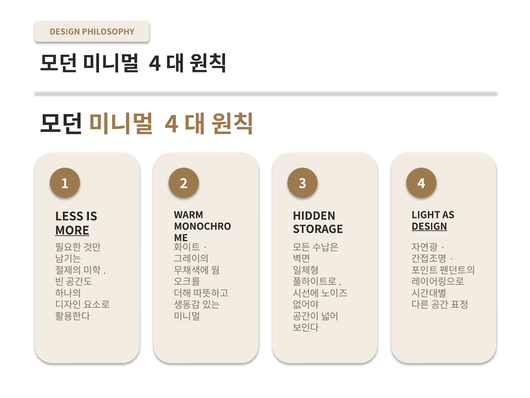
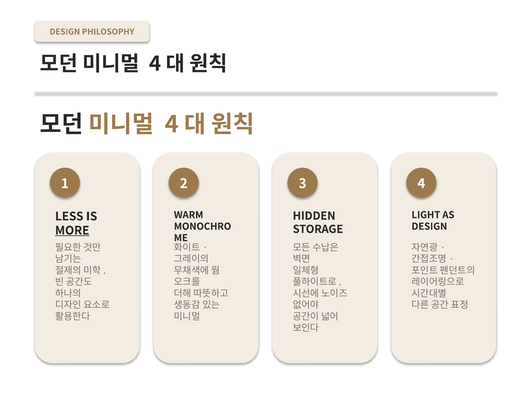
DESIGN underline: present -> none (429, 226)
